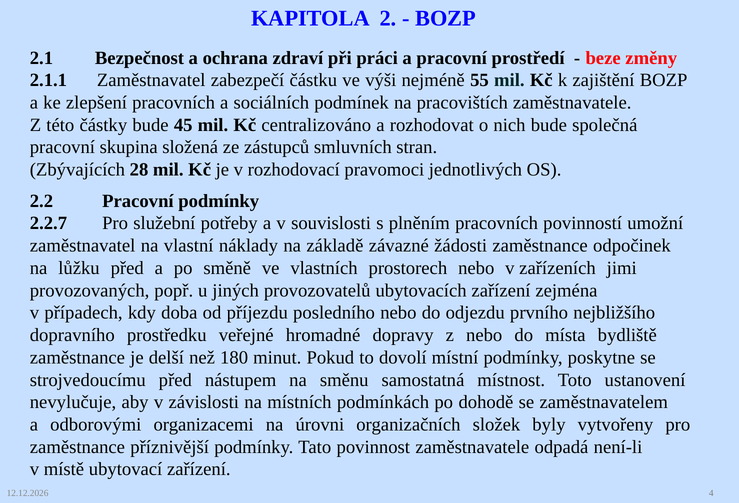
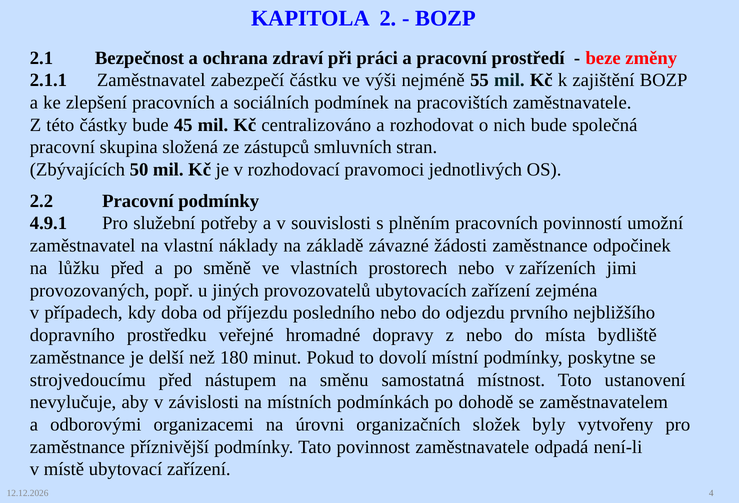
28: 28 -> 50 (139, 170)
2.2.7: 2.2.7 -> 4.9.1 (48, 223)
